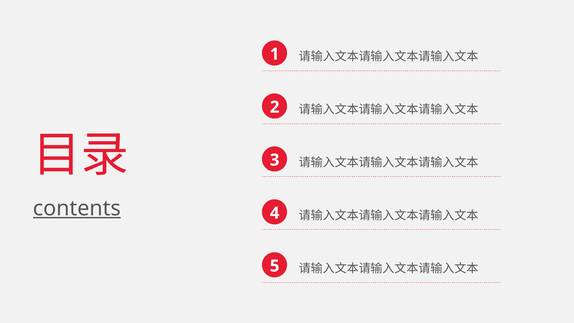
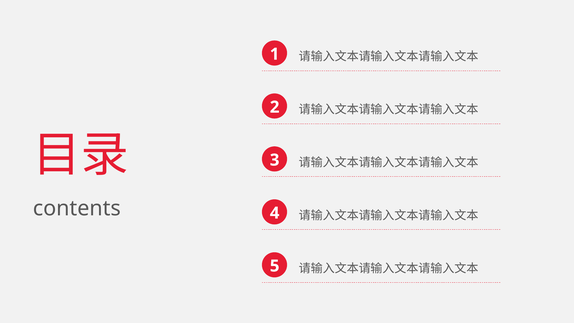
contents underline: present -> none (77, 208)
